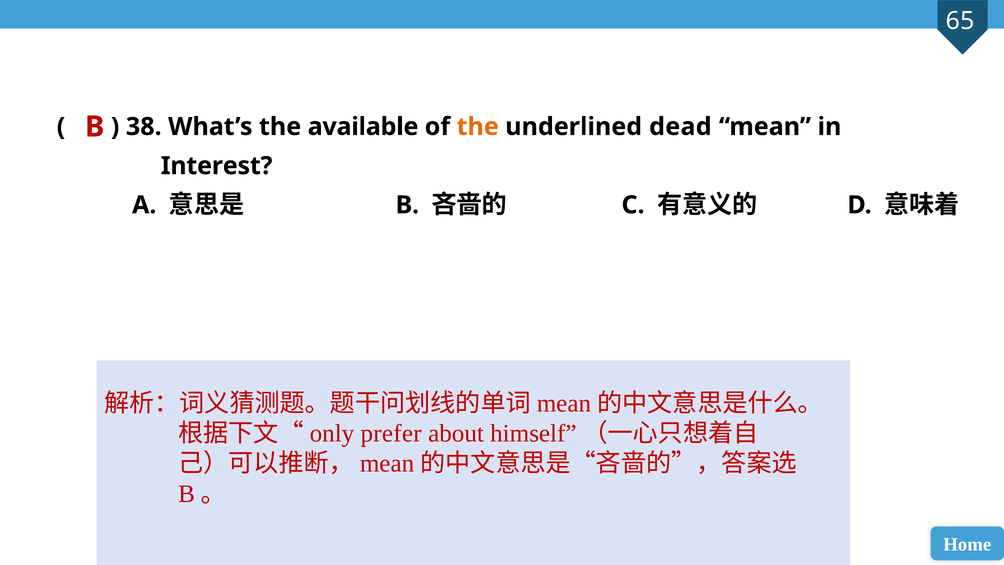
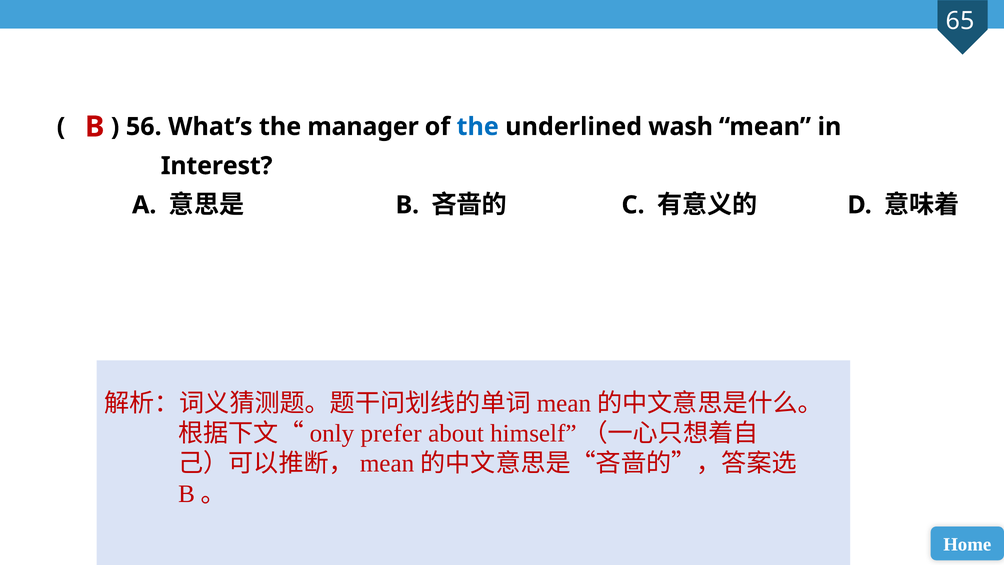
38: 38 -> 56 (144, 127)
available: available -> manager (363, 127)
the colour: orange -> blue (478, 127)
dead: dead -> wash (681, 127)
